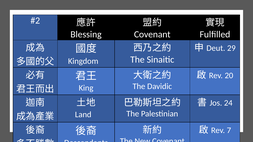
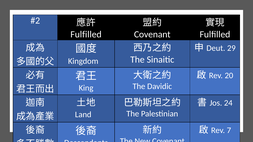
Blessing: Blessing -> Fulfilled (86, 34)
